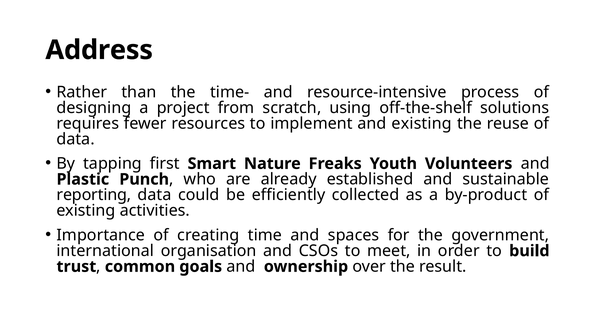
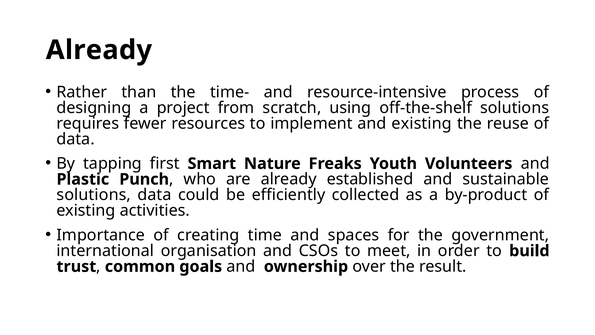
Address: Address -> Already (99, 50)
reporting: reporting -> solutions (94, 195)
